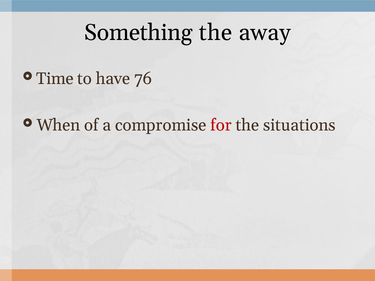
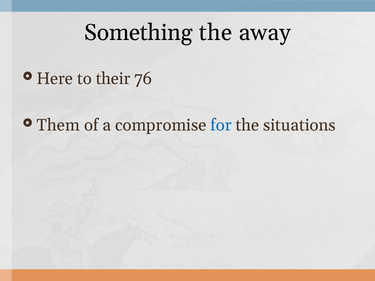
Time: Time -> Here (55, 79)
have: have -> their (113, 79)
When: When -> Them (58, 125)
for colour: red -> blue (221, 125)
